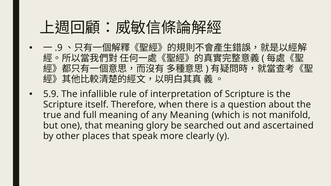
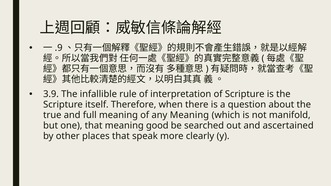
5.9: 5.9 -> 3.9 (51, 94)
glory: glory -> good (157, 126)
